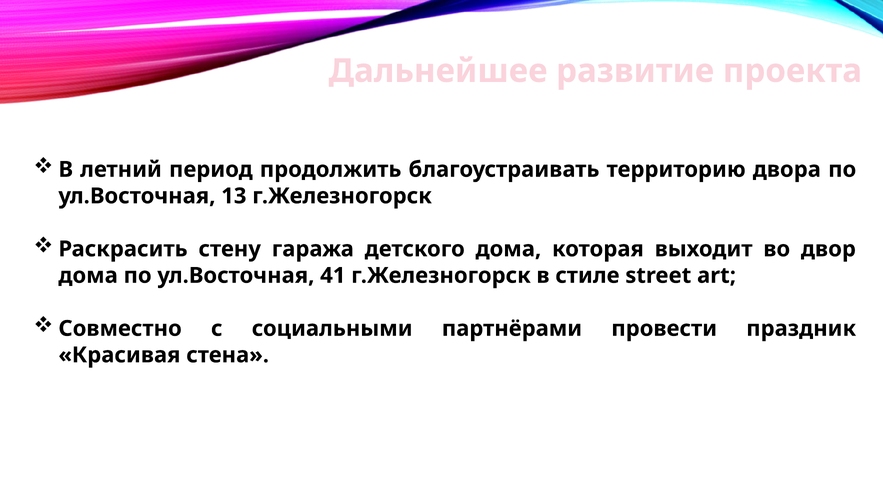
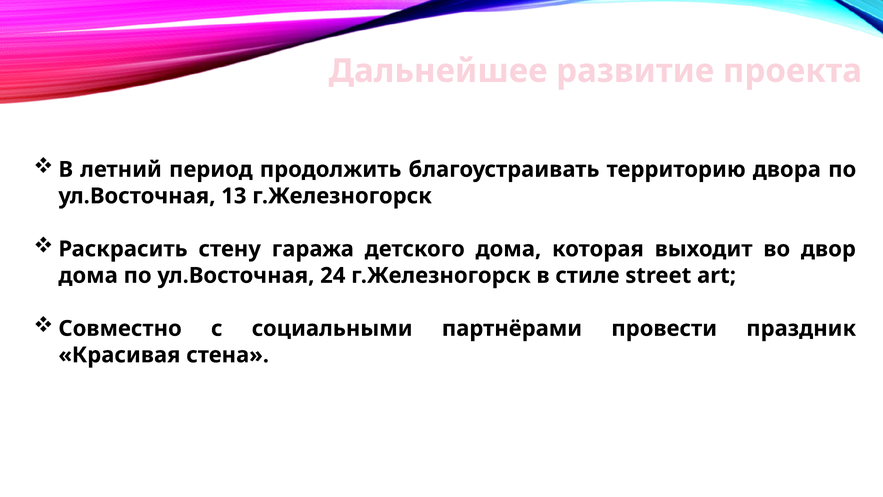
41: 41 -> 24 (333, 275)
